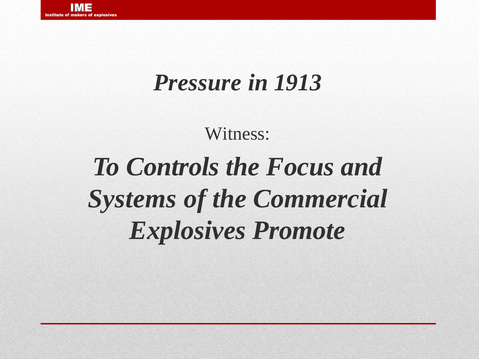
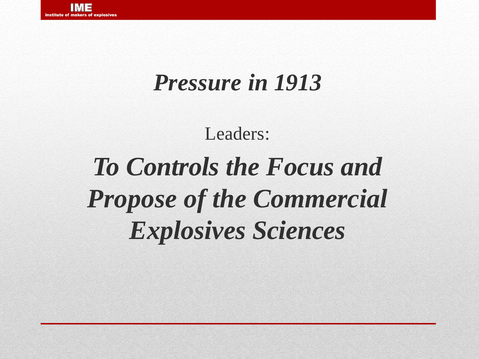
Witness: Witness -> Leaders (237, 134)
Systems: Systems -> Propose (132, 199)
Promote: Promote -> Sciences (299, 231)
